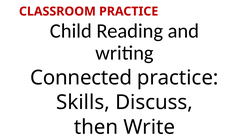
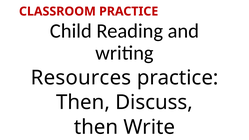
Connected: Connected -> Resources (81, 78)
Skills: Skills -> Then (83, 102)
